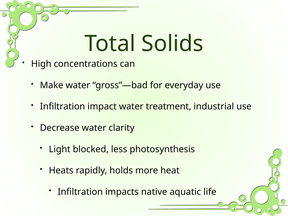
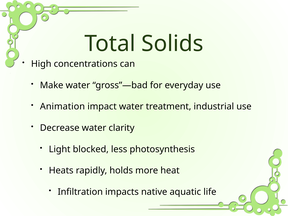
Infiltration: Infiltration -> Animation (62, 107)
